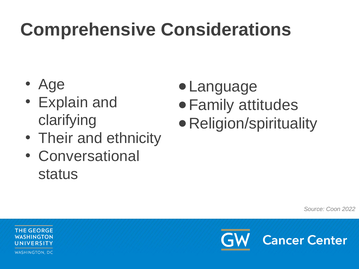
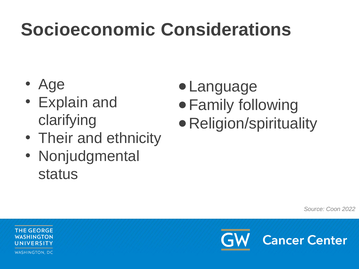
Comprehensive: Comprehensive -> Socioeconomic (88, 30)
attitudes: attitudes -> following (269, 105)
Conversational: Conversational -> Nonjudgmental (89, 156)
